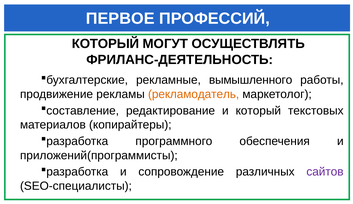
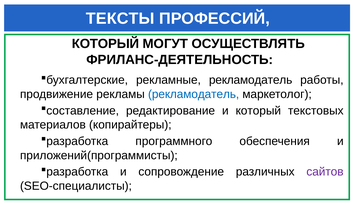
ПЕРВОЕ: ПЕРВОЕ -> ТЕКСТЫ (120, 18)
рекламные вымышленного: вымышленного -> рекламодатель (251, 80)
рекламодатель colour: orange -> blue (194, 94)
